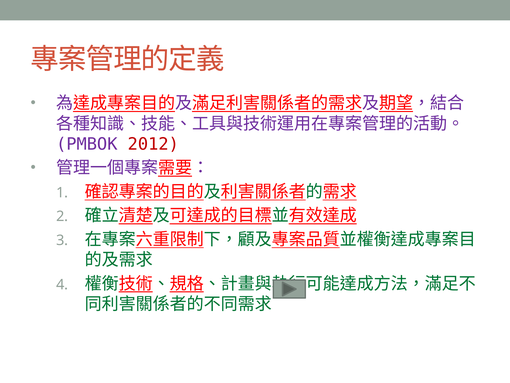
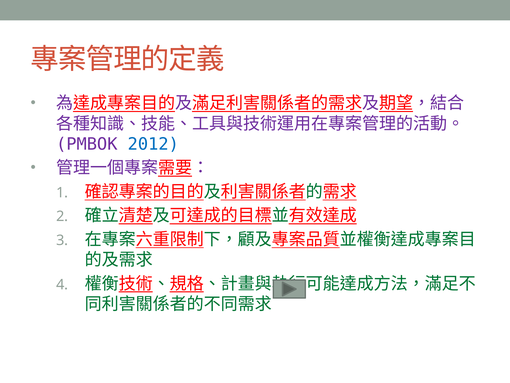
2012 colour: red -> blue (153, 144)
